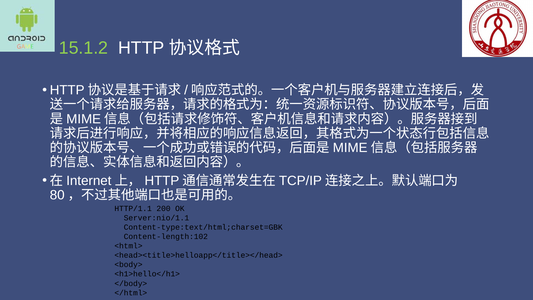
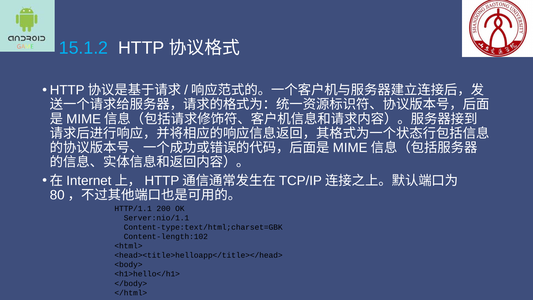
15.1.2 colour: light green -> light blue (84, 48)
